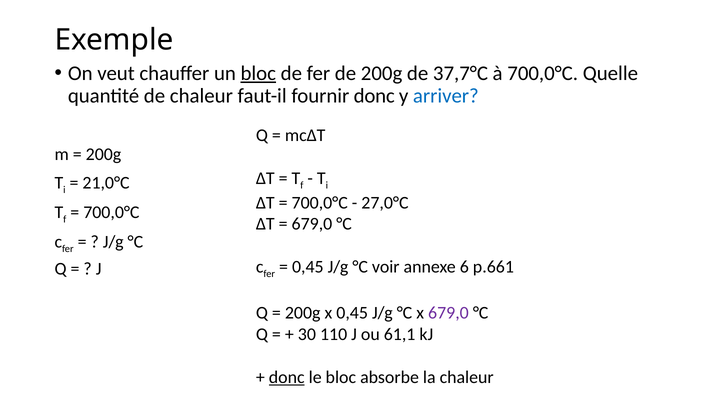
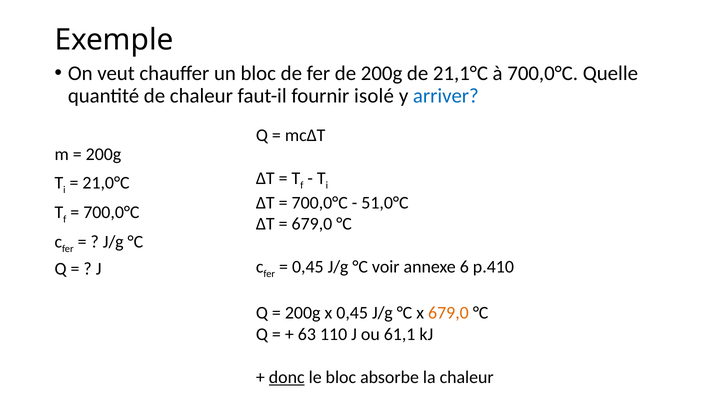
bloc underline: present -> none (258, 73)
37,7°C: 37,7°C -> 21,1°C (460, 73)
fournir donc: donc -> isolé (374, 96)
27,0°C: 27,0°C -> 51,0°C (385, 203)
p.661: p.661 -> p.410 (493, 267)
679,0 colour: purple -> orange (448, 313)
30: 30 -> 63 (307, 334)
